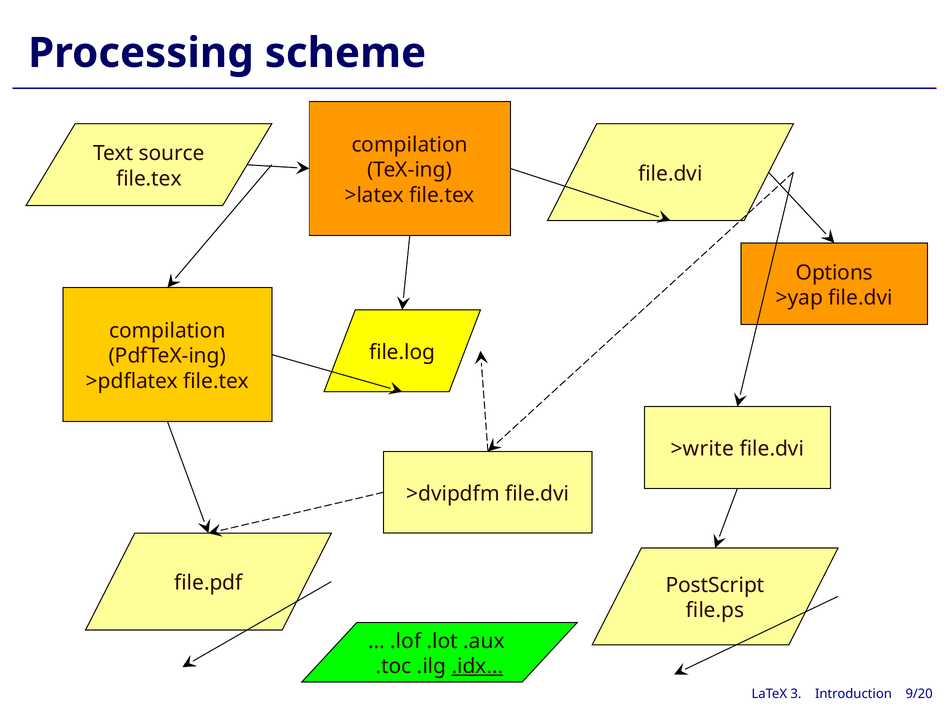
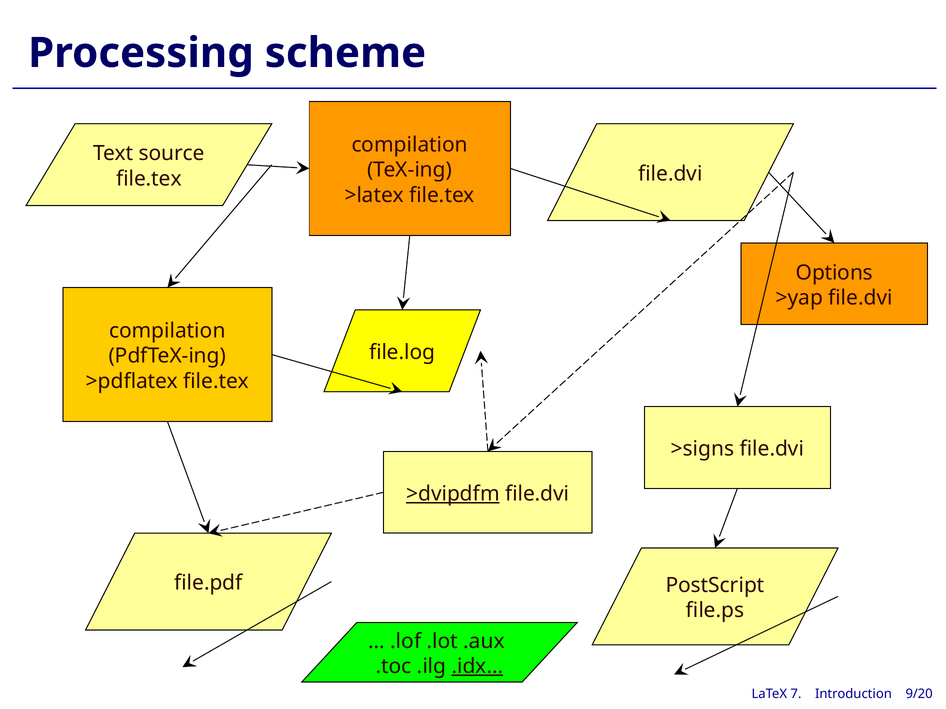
>write: >write -> >signs (702, 449)
>dvipdfm underline: none -> present (453, 494)
3: 3 -> 7 (796, 694)
